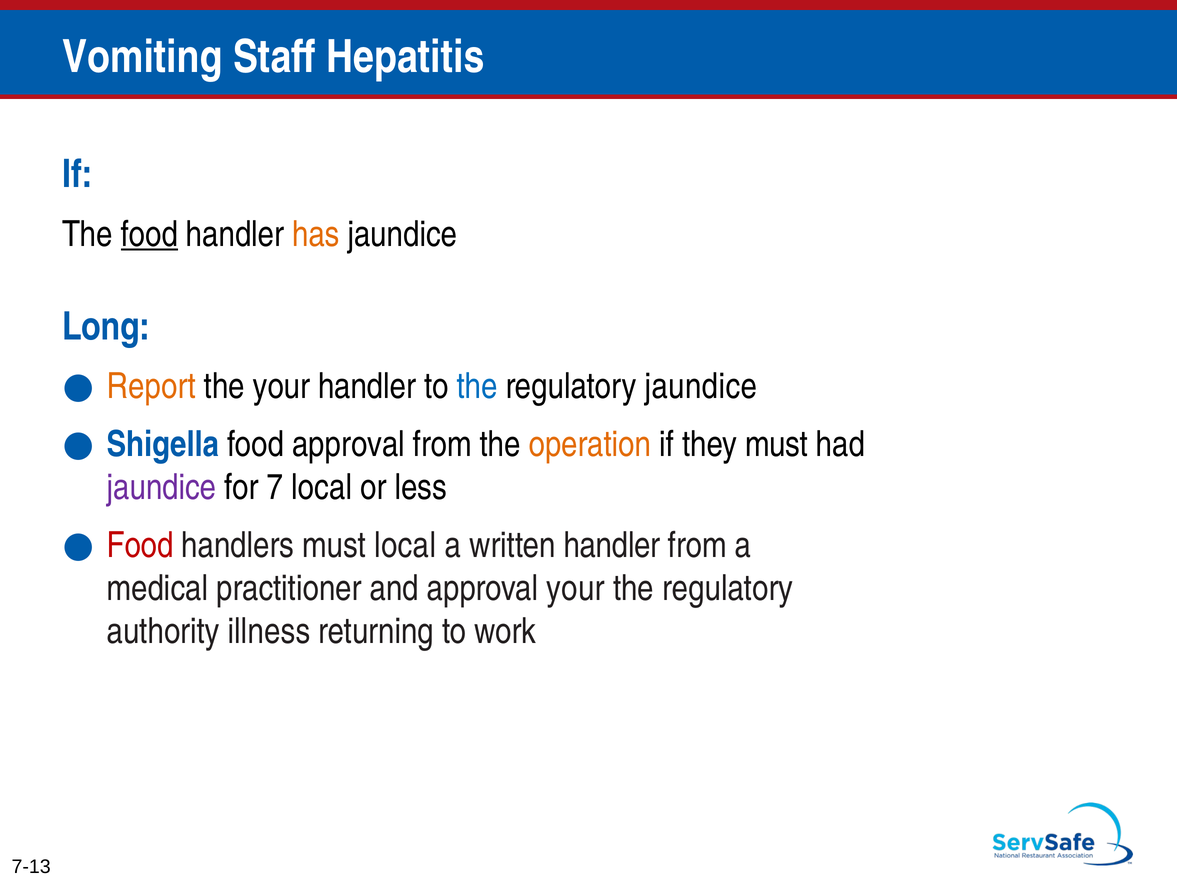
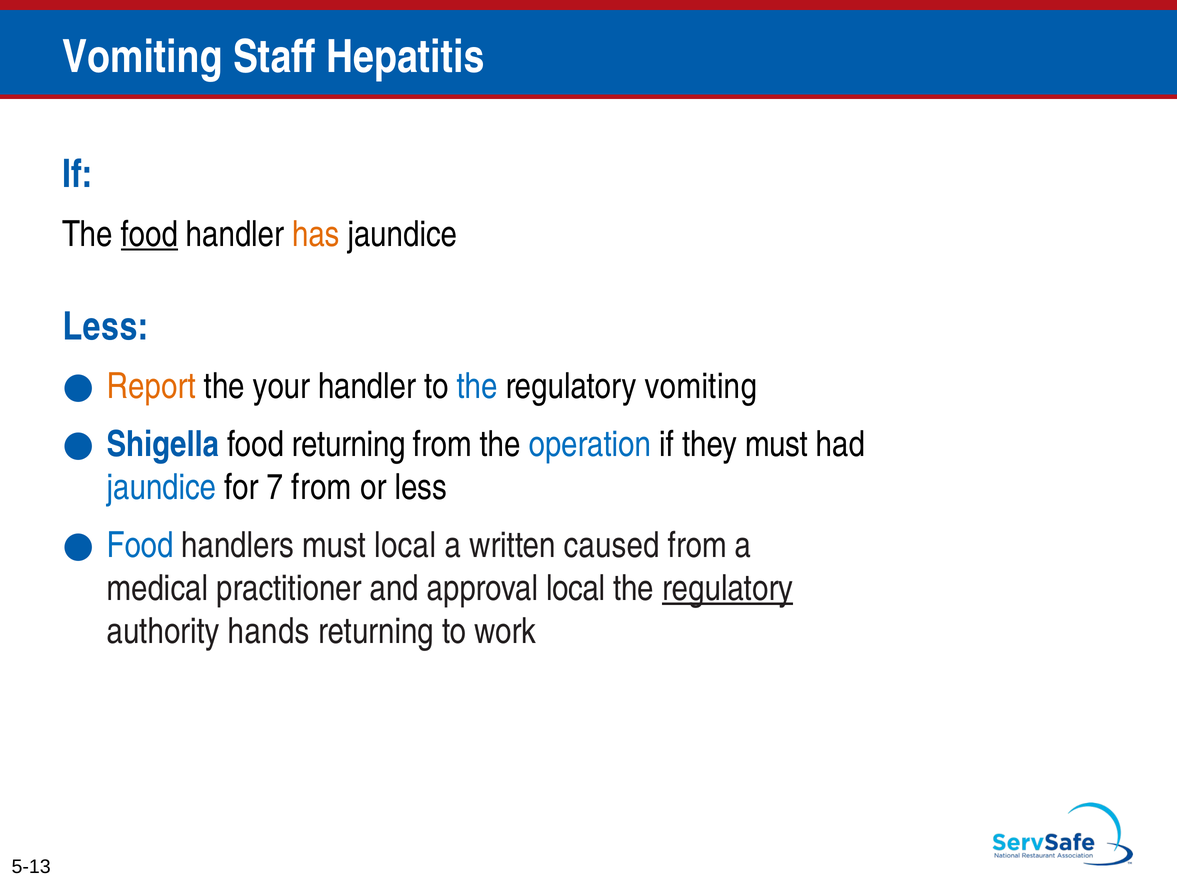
Long: Long -> Less (106, 327)
regulatory jaundice: jaundice -> vomiting (701, 386)
food approval: approval -> returning (349, 444)
operation colour: orange -> blue (590, 444)
jaundice colour: purple -> blue (162, 487)
7 local: local -> from (321, 487)
Food colour: red -> blue (140, 545)
written handler: handler -> caused (612, 545)
approval your: your -> local (576, 588)
regulatory underline: none -> present (728, 588)
illness: illness -> hands (269, 631)
7-13: 7-13 -> 5-13 (31, 867)
